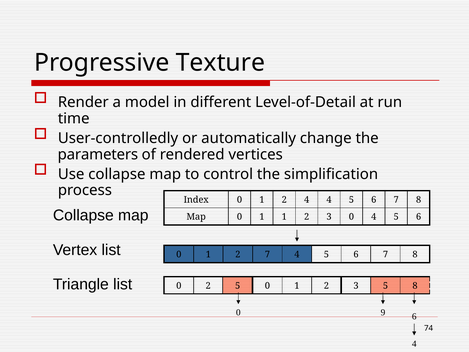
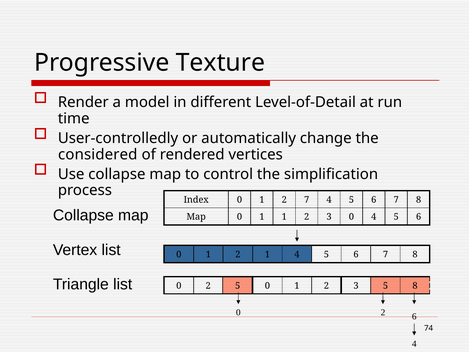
parameters: parameters -> considered (98, 154)
2 4: 4 -> 7 (307, 200)
2 7: 7 -> 1 (267, 254)
9: 9 -> 2 (383, 312)
